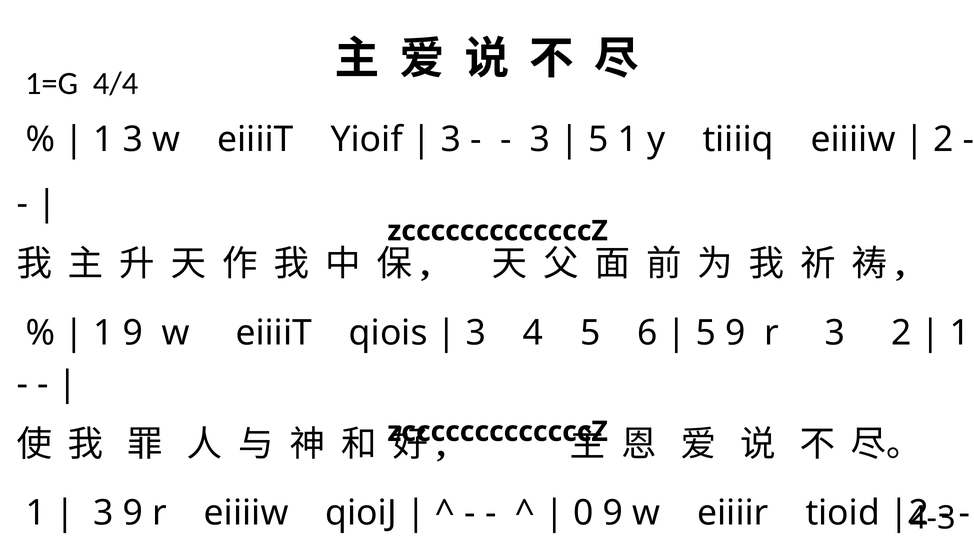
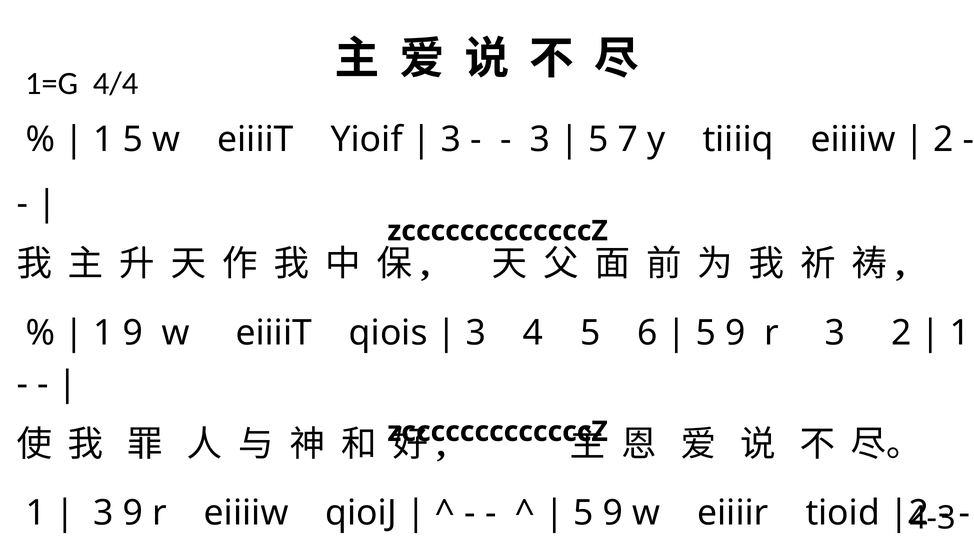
1 3: 3 -> 5 (133, 140)
5 1: 1 -> 7 (628, 140)
0: 0 -> 5 (583, 513)
